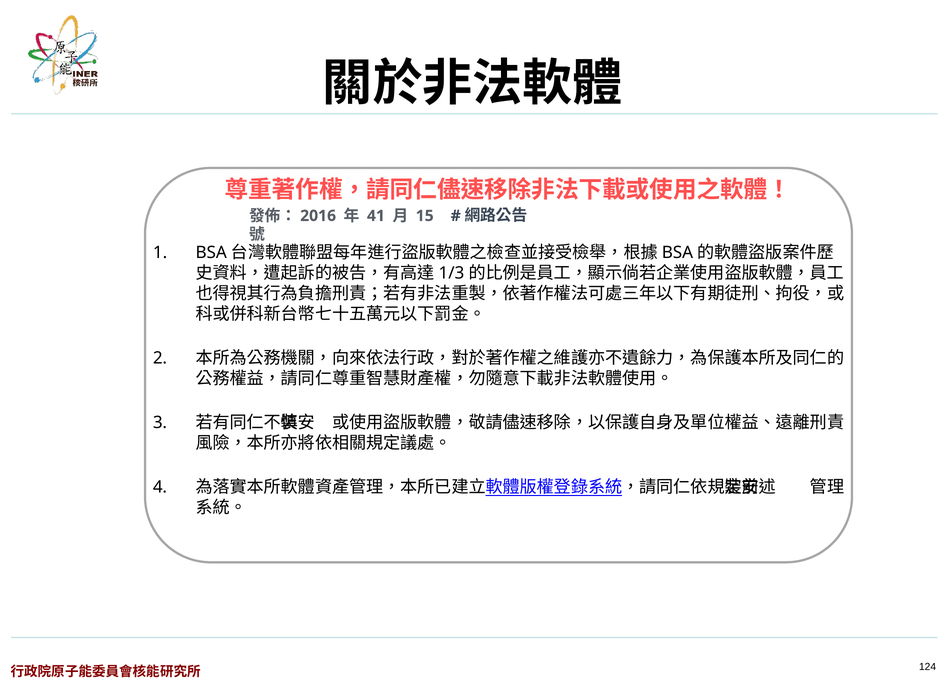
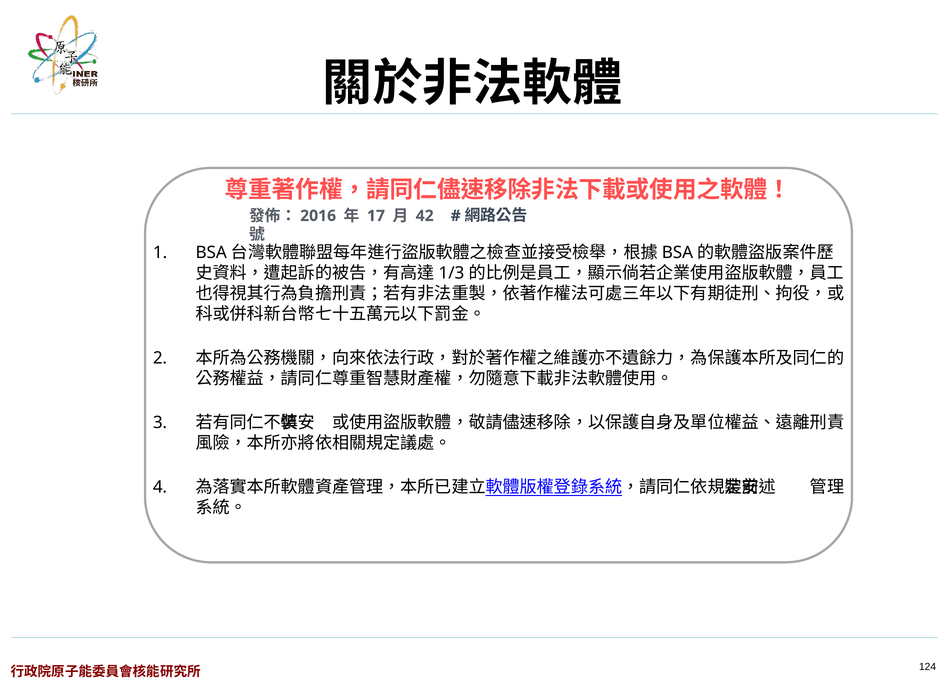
41: 41 -> 17 (376, 216)
15: 15 -> 42 (425, 216)
